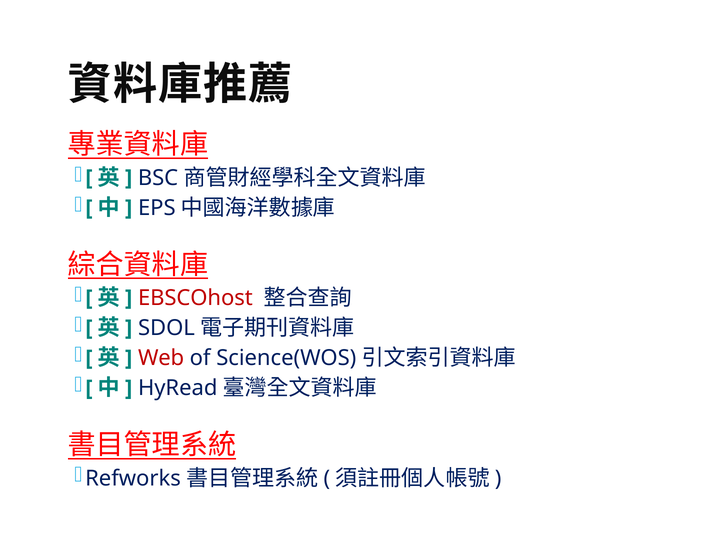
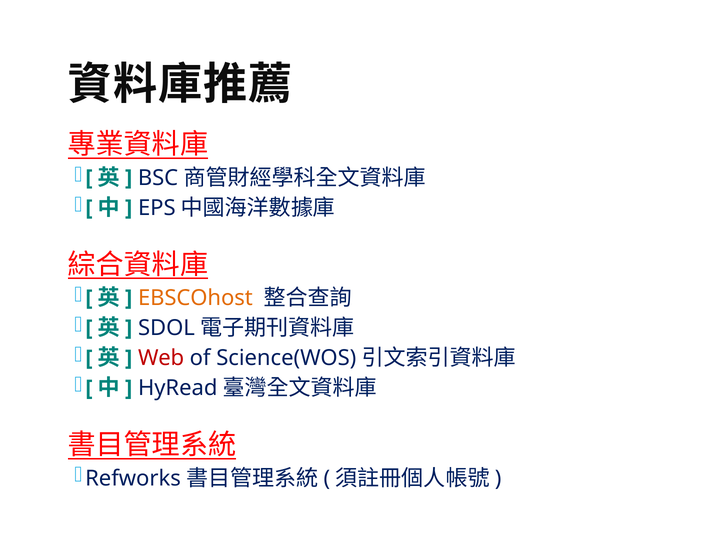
EBSCOhost colour: red -> orange (195, 298)
